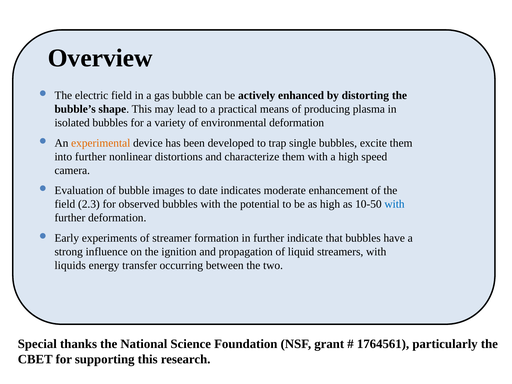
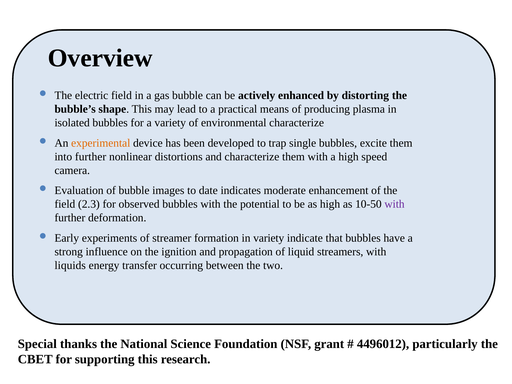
environmental deformation: deformation -> characterize (297, 123)
with colour: blue -> purple (395, 204)
in further: further -> variety (269, 238)
1764561: 1764561 -> 4496012 (383, 344)
